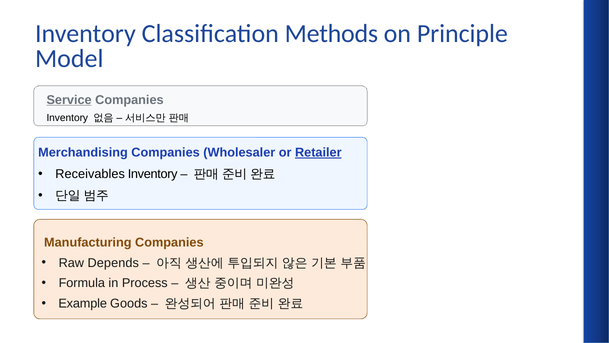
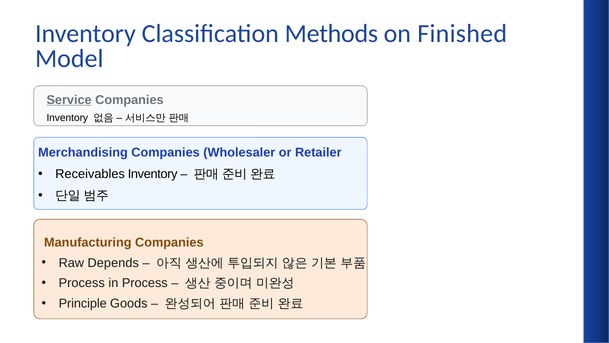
Principle: Principle -> Finished (462, 34)
Retailer underline: present -> none (318, 152)
Formula: Formula -> Process (82, 283)
Example: Example -> Principle (83, 303)
